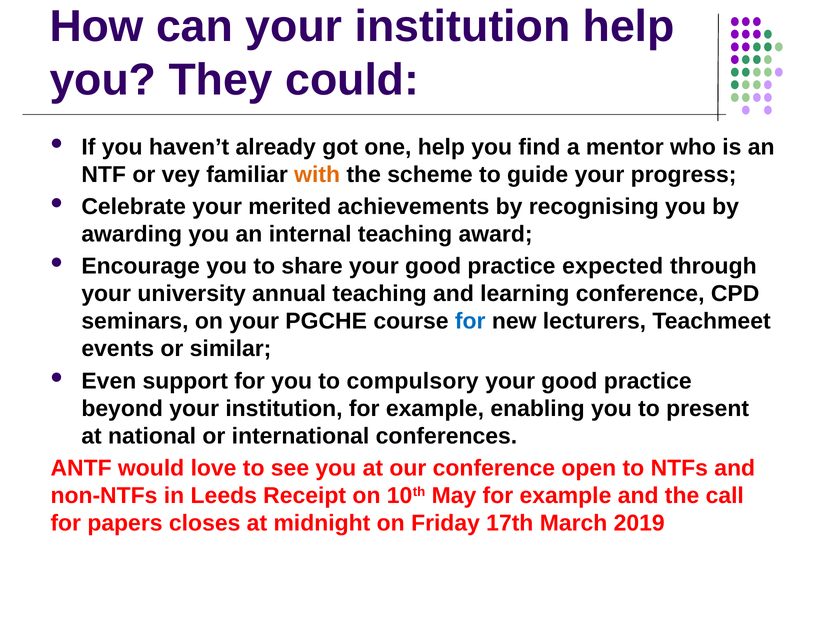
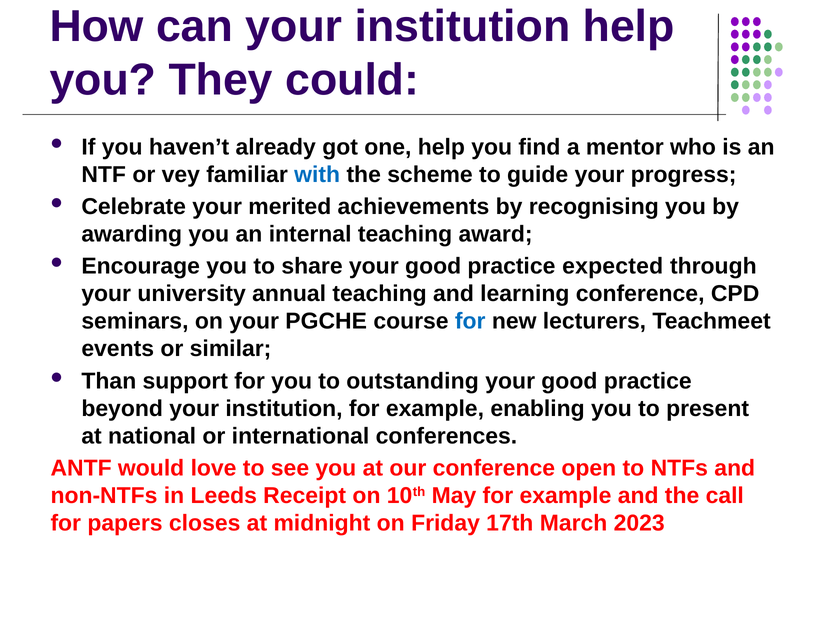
with colour: orange -> blue (317, 174)
Even: Even -> Than (109, 381)
compulsory: compulsory -> outstanding (413, 381)
2019: 2019 -> 2023 (639, 523)
